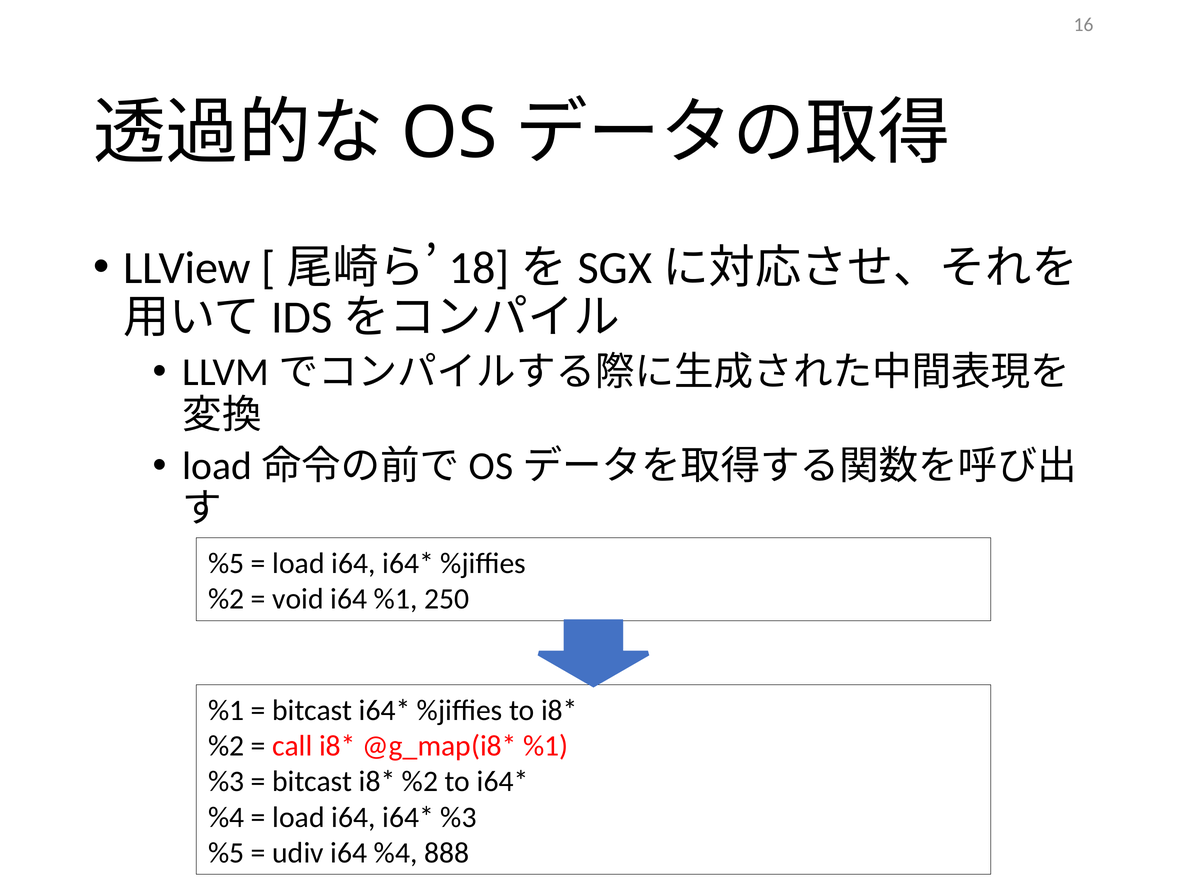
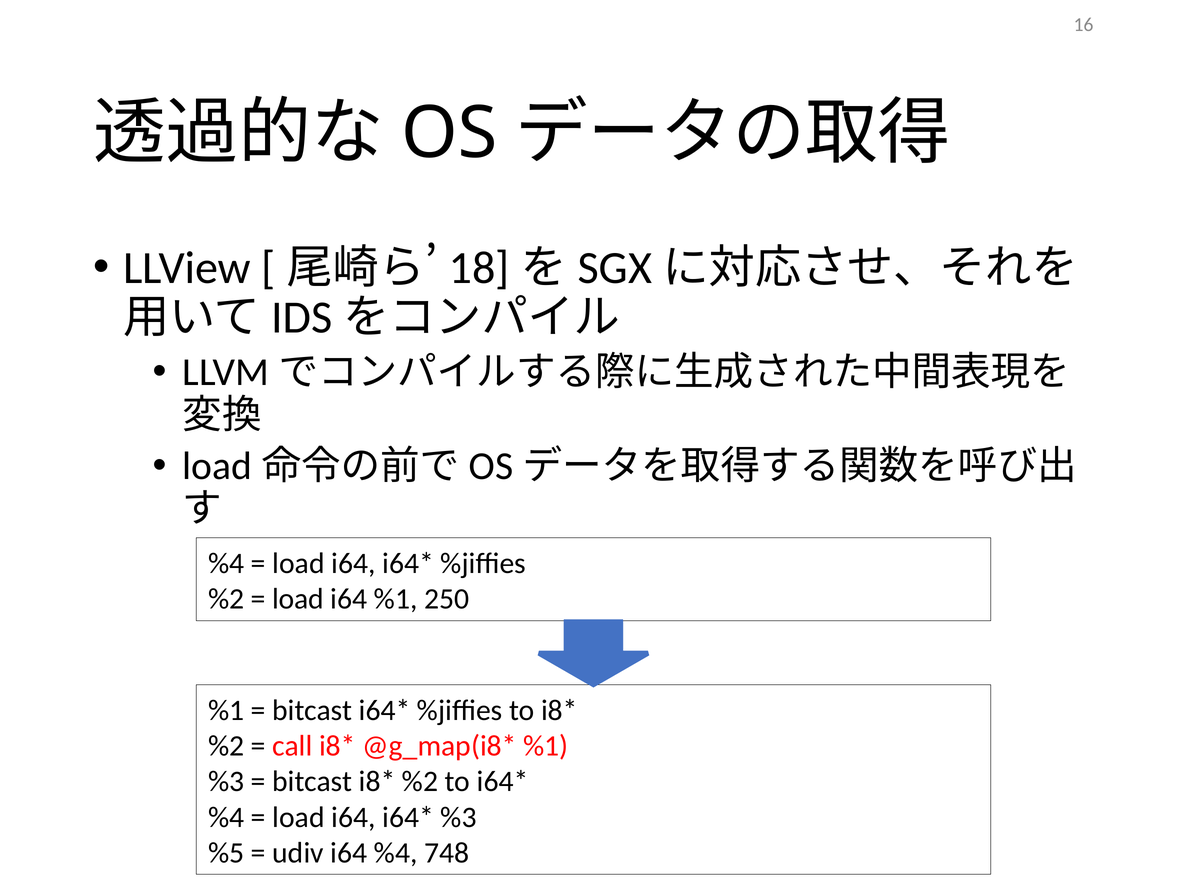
%5: %5 -> %4 (226, 563)
void: void -> load (298, 599)
888: 888 -> 748 (447, 852)
